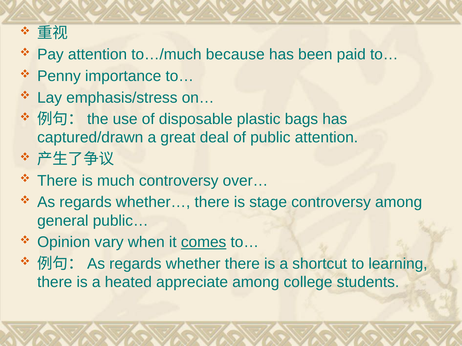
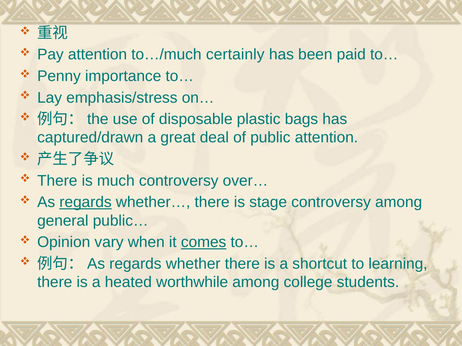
because: because -> certainly (235, 55)
regards underline: none -> present (86, 202)
appreciate: appreciate -> worthwhile (192, 283)
